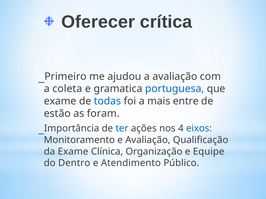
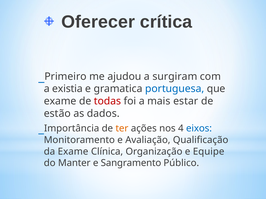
a avaliação: avaliação -> surgiram (175, 77)
coleta: coleta -> existia (67, 89)
todas colour: blue -> red (107, 101)
entre: entre -> estar (186, 101)
foram: foram -> dados (103, 114)
ter colour: blue -> orange (122, 129)
Dentro: Dentro -> Manter (74, 163)
Atendimento: Atendimento -> Sangramento (131, 163)
